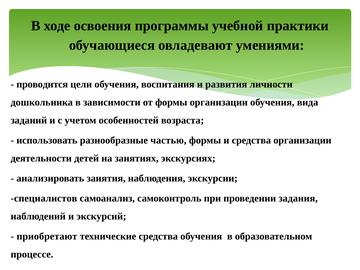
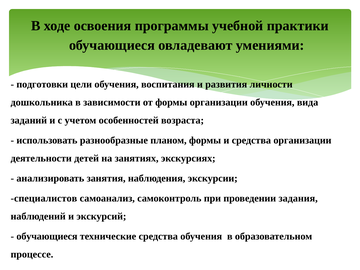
проводится: проводится -> подготовки (42, 84)
частью: частью -> планом (168, 140)
приобретают: приобретают -> обучающиеся (47, 236)
